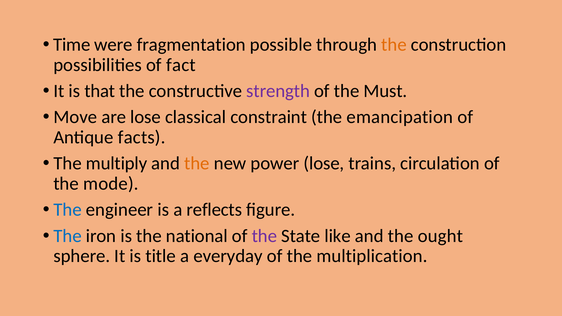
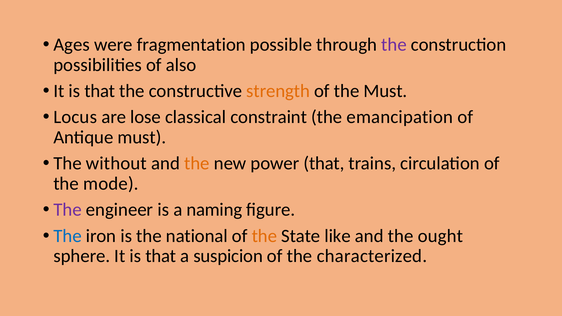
Time: Time -> Ages (72, 45)
the colour: orange -> purple (394, 45)
fact: fact -> also (181, 65)
strength colour: purple -> orange (278, 91)
Move: Move -> Locus (75, 117)
Antique facts: facts -> must (142, 137)
multiply: multiply -> without (116, 163)
power lose: lose -> that (324, 163)
The colour: blue -> purple (68, 210)
reflects: reflects -> naming (214, 210)
the colour: purple -> orange (264, 236)
sphere It is title: title -> that (161, 256)
everyday: everyday -> suspicion (228, 256)
multiplication: multiplication -> characterized (372, 256)
